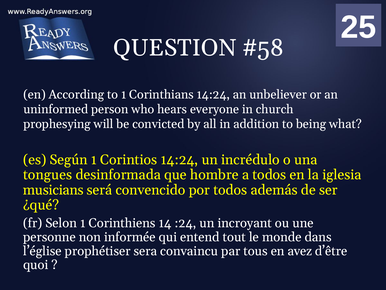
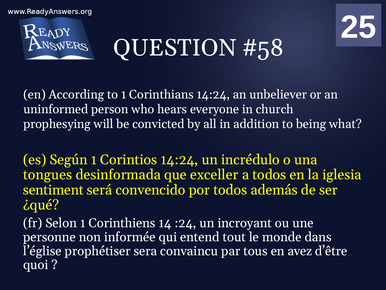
hombre: hombre -> exceller (214, 175)
musicians: musicians -> sentiment (53, 190)
